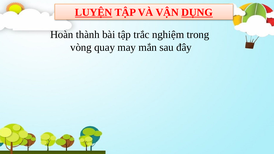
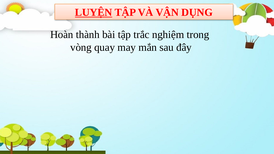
DỤNG underline: present -> none (197, 12)
